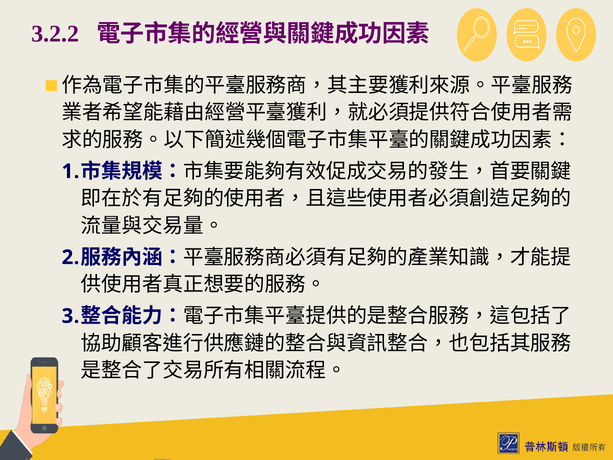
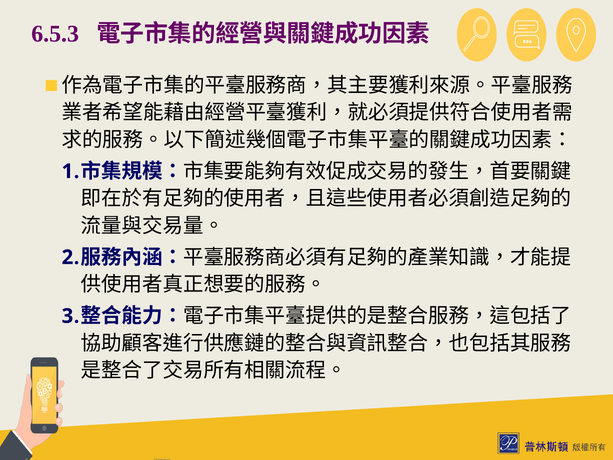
3.2.2: 3.2.2 -> 6.5.3 (55, 34)
